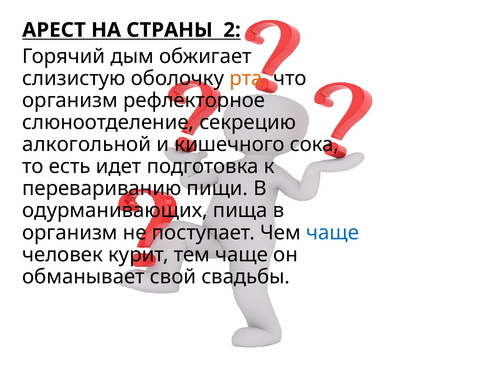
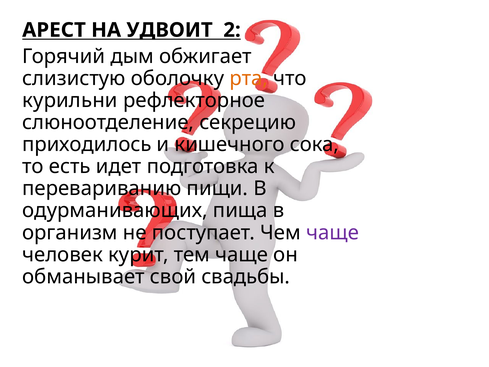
СТРАНЫ: СТРАНЫ -> УДВОИТ (170, 30)
организм: организм -> курильни (70, 100)
алкогольной: алкогольной -> приходилось (87, 144)
чаще colour: blue -> purple (333, 232)
